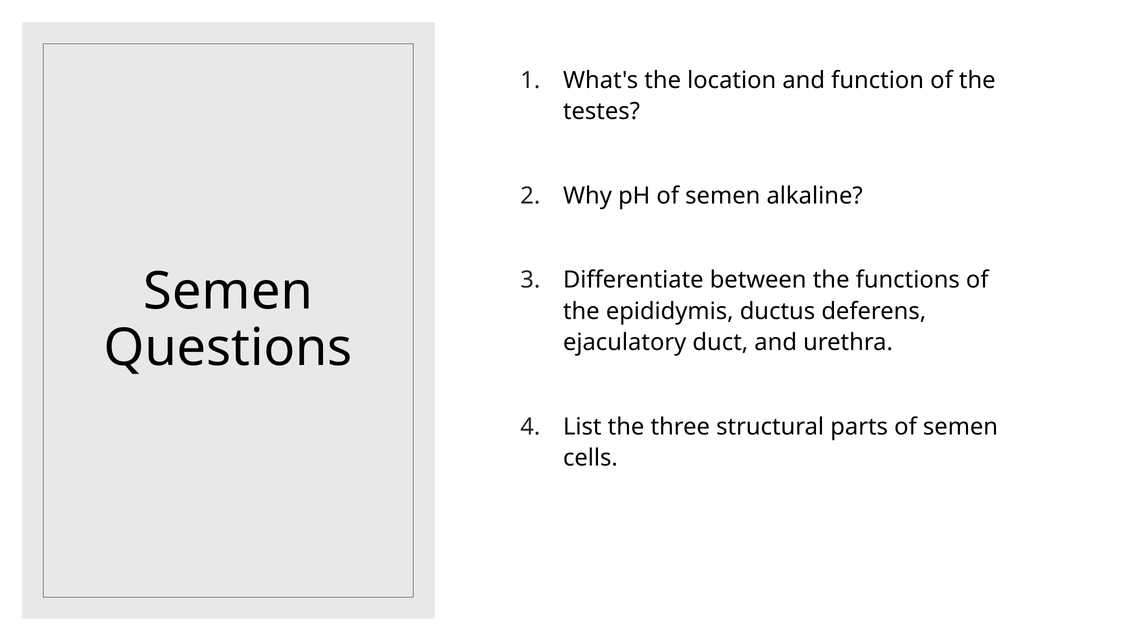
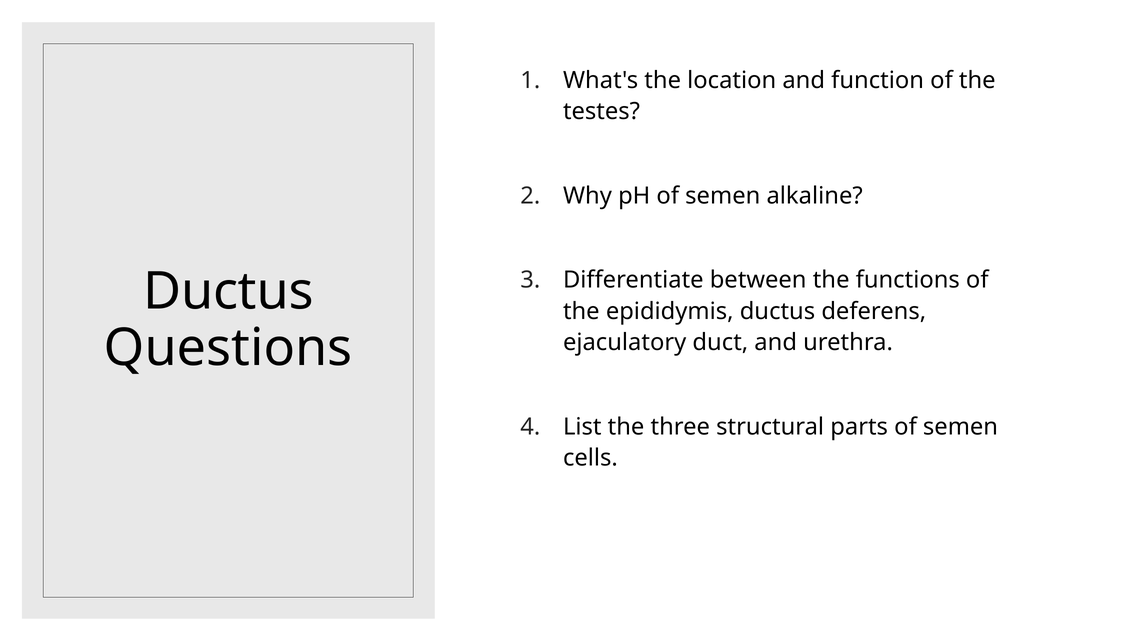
Semen: Semen -> Ductus (228, 291)
